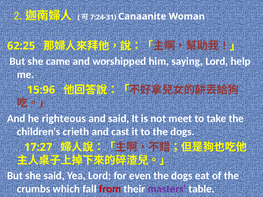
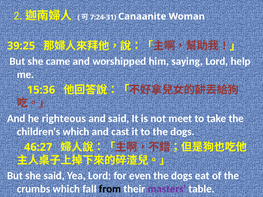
62:25: 62:25 -> 39:25 (21, 46)
15:96: 15:96 -> 15:36 (41, 90)
children's crieth: crieth -> which (76, 132)
17:27: 17:27 -> 46:27 (38, 147)
from colour: red -> black (110, 189)
